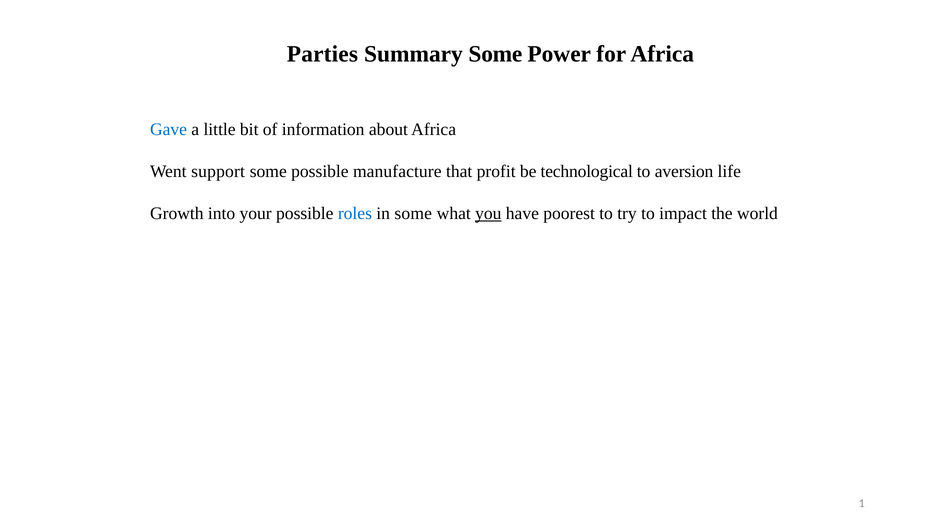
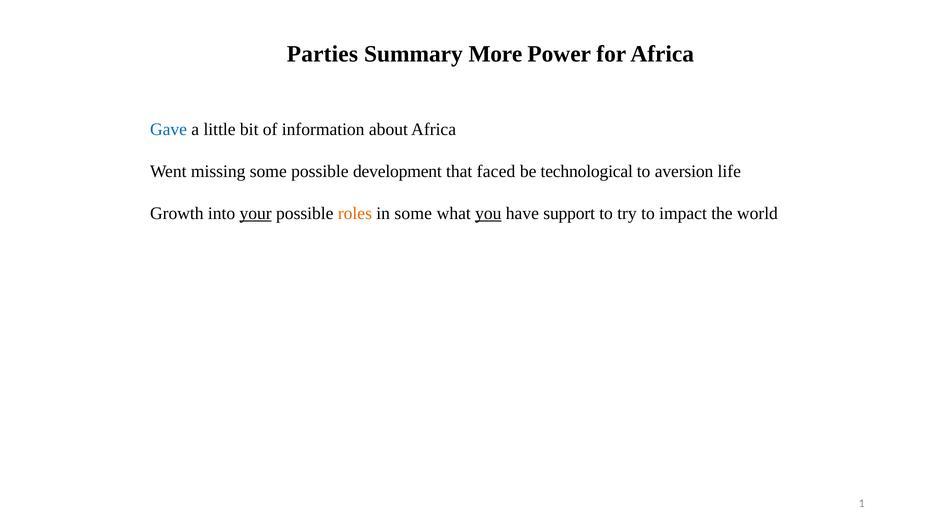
Summary Some: Some -> More (495, 54)
support: support -> missing (218, 171)
manufacture: manufacture -> development (397, 171)
profit: profit -> faced (496, 171)
your underline: none -> present (256, 213)
roles colour: blue -> orange (355, 213)
poorest: poorest -> support (569, 213)
